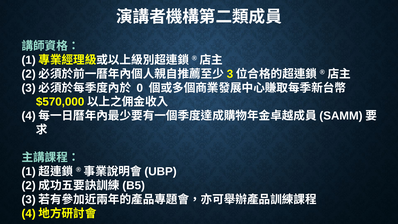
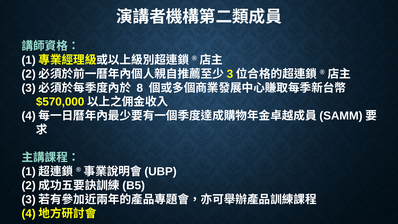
0: 0 -> 8 (140, 88)
